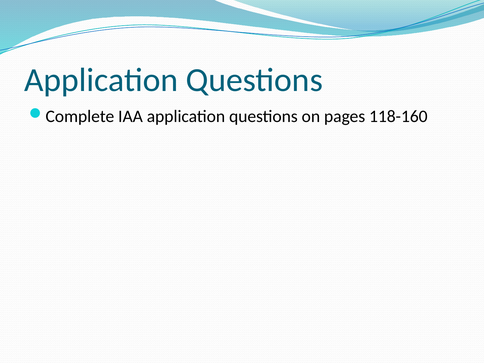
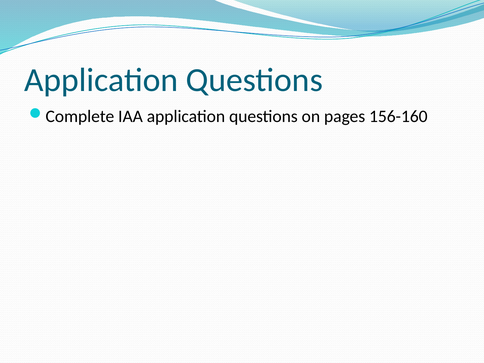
118-160: 118-160 -> 156-160 (398, 117)
